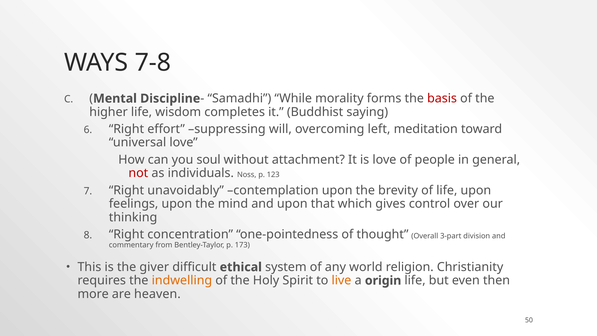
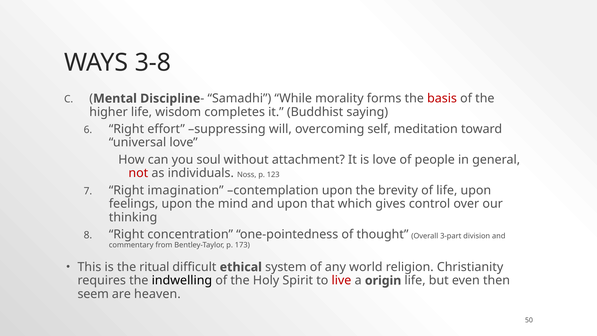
7-8: 7-8 -> 3-8 (153, 63)
left: left -> self (379, 129)
unavoidably: unavoidably -> imagination (186, 190)
giver: giver -> ritual (154, 267)
indwelling colour: orange -> black (182, 280)
live colour: orange -> red (341, 280)
more: more -> seem (93, 294)
